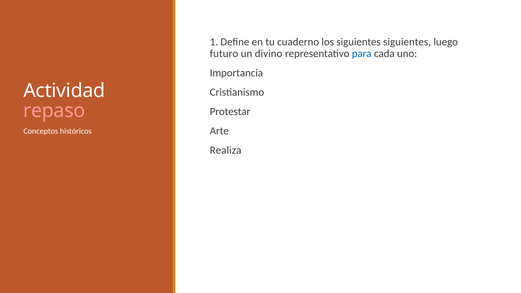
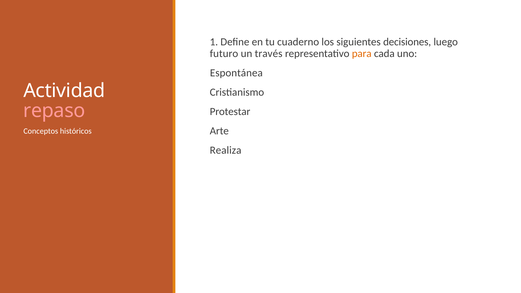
siguientes siguientes: siguientes -> decisiones (407, 42)
divino: divino -> través (269, 54)
para colour: blue -> orange (362, 54)
Importancia: Importancia -> Espontánea (236, 73)
